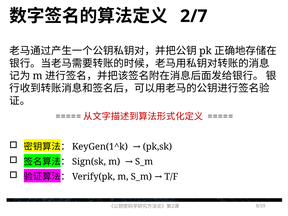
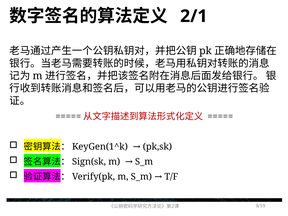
2/7: 2/7 -> 2/1 (194, 16)
